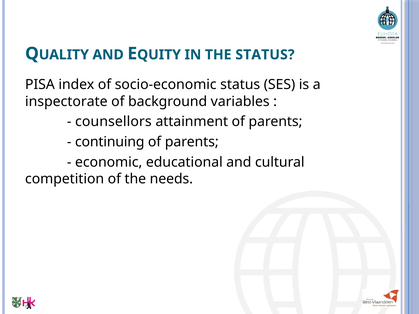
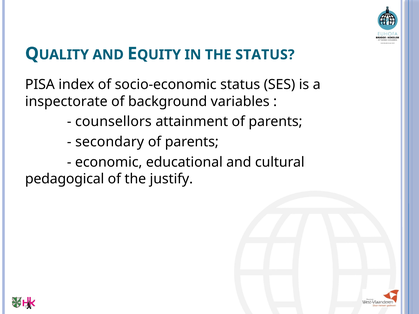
continuing: continuing -> secondary (110, 142)
competition: competition -> pedagogical (65, 179)
needs: needs -> justify (171, 179)
